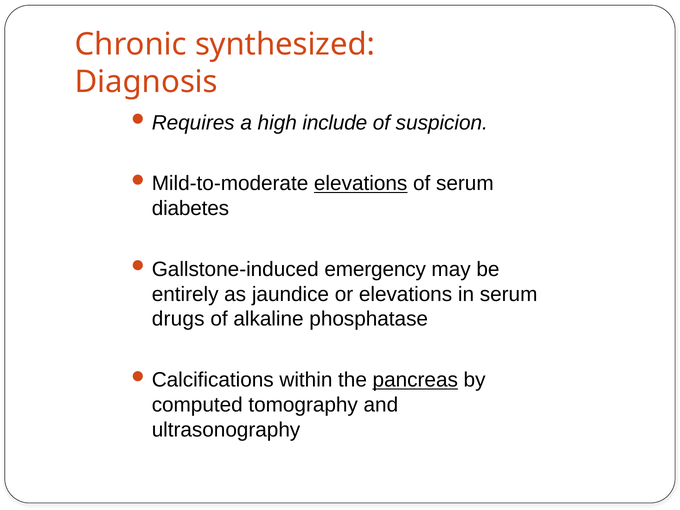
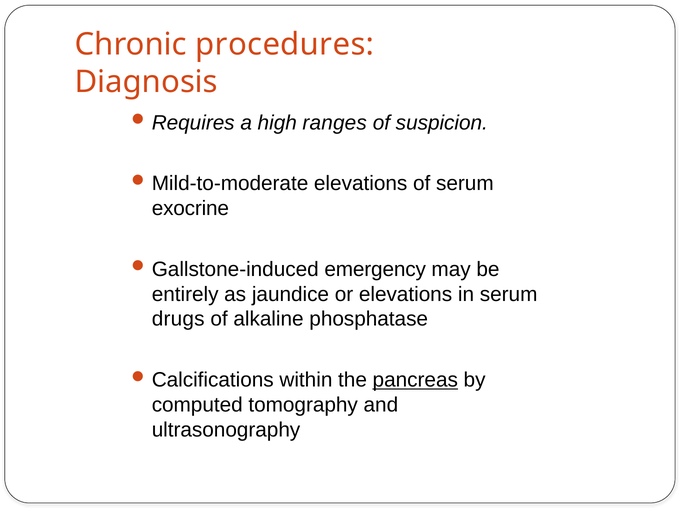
synthesized: synthesized -> procedures (285, 45)
include: include -> ranges (335, 123)
elevations underline: present -> none (361, 184)
diabetes: diabetes -> exocrine (190, 208)
